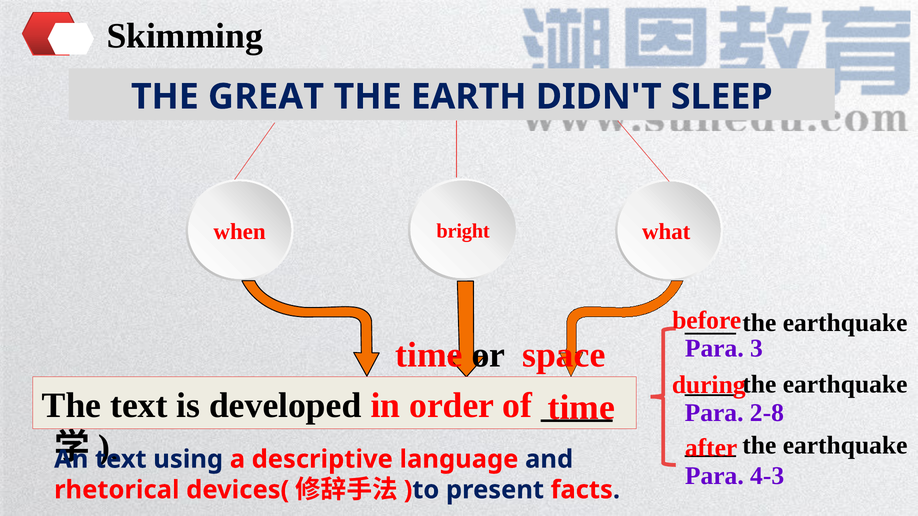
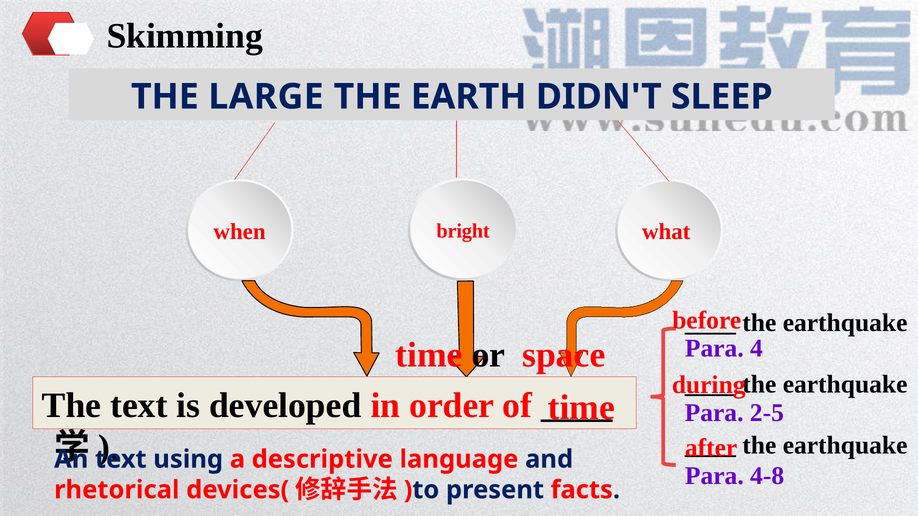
GREAT: GREAT -> LARGE (266, 97)
3: 3 -> 4 (756, 349)
2-8: 2-8 -> 2-5 (767, 413)
4-3: 4-3 -> 4-8 (767, 476)
